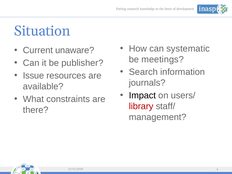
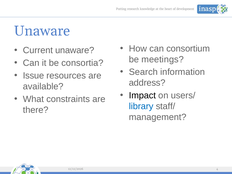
Situation: Situation -> Unaware (42, 31)
systematic: systematic -> consortium (188, 49)
publisher: publisher -> consortia (82, 63)
journals: journals -> address (147, 83)
library colour: red -> blue (141, 106)
